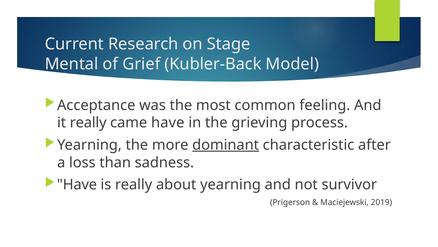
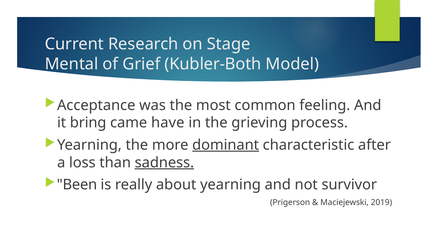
Kubler-Back: Kubler-Back -> Kubler-Both (213, 64)
it really: really -> bring (88, 123)
sadness underline: none -> present (164, 162)
Have: Have -> Been (77, 184)
